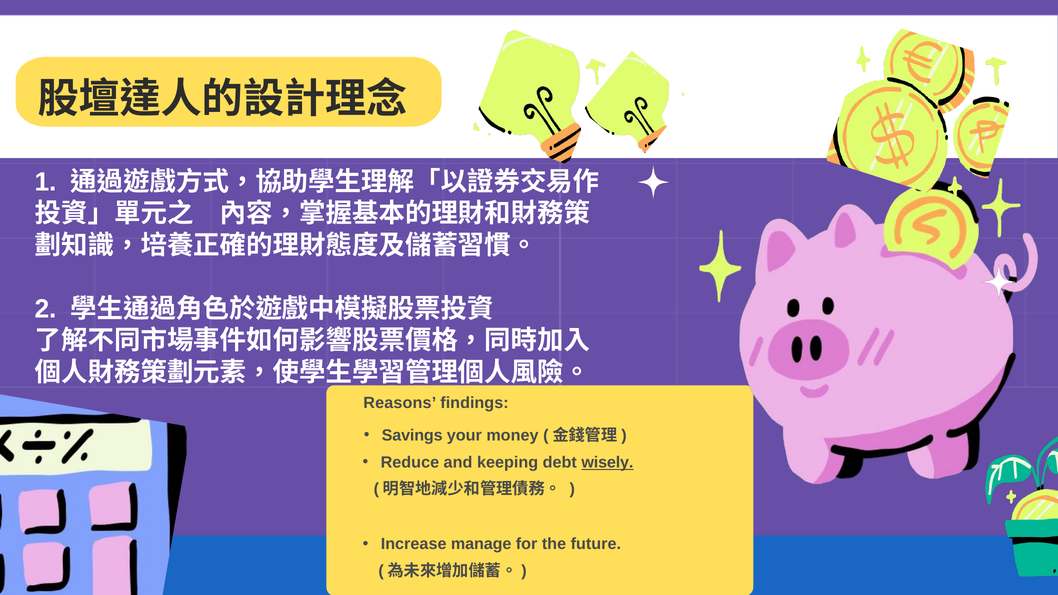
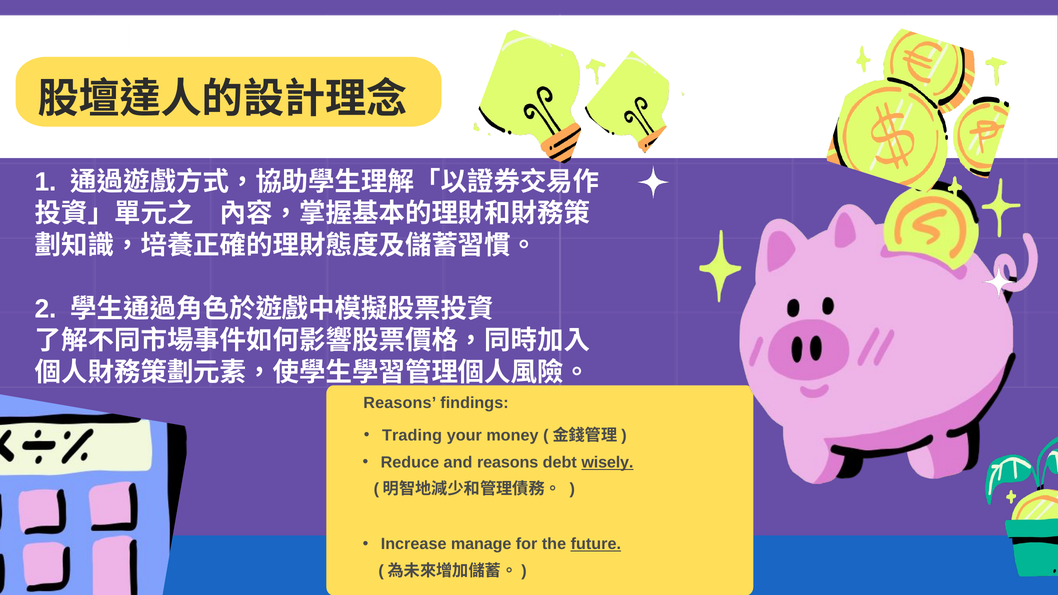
Savings: Savings -> Trading (412, 435)
and keeping: keeping -> reasons (508, 463)
future underline: none -> present (596, 544)
